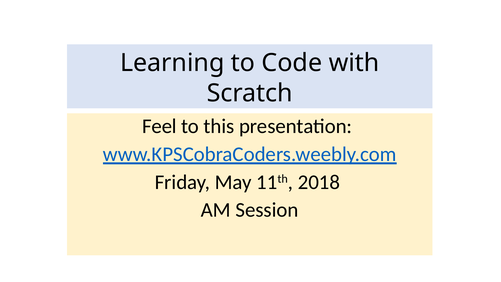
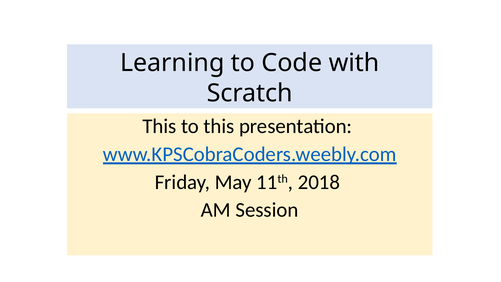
Feel: Feel -> This (159, 126)
